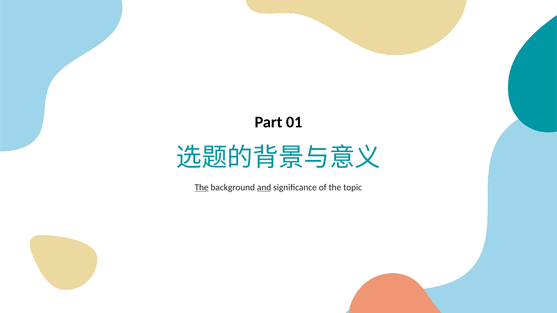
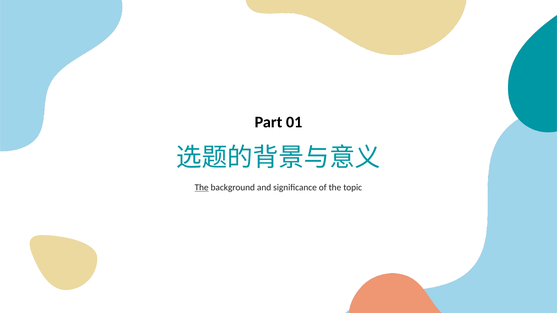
and underline: present -> none (264, 188)
